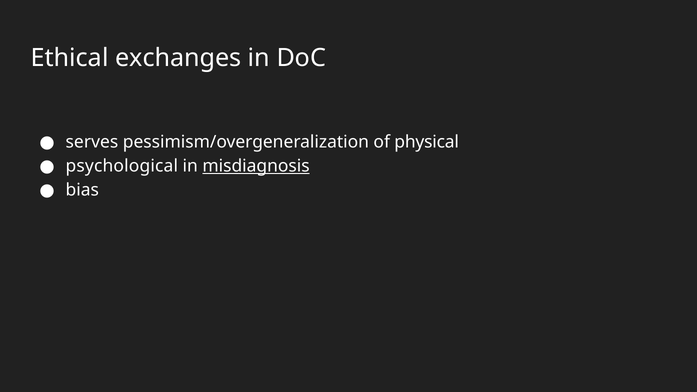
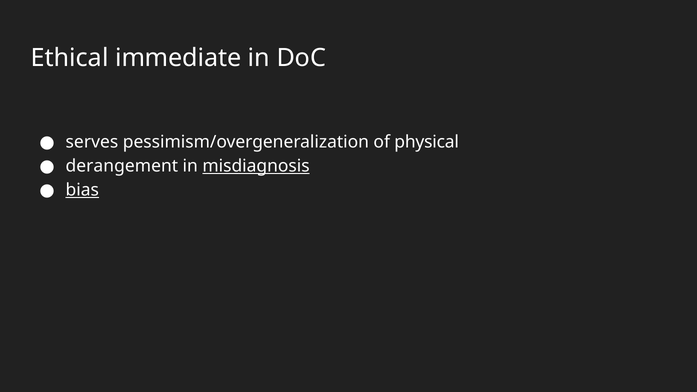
exchanges: exchanges -> immediate (178, 58)
psychological: psychological -> derangement (122, 166)
bias underline: none -> present (82, 190)
